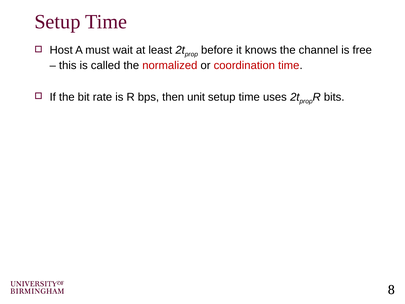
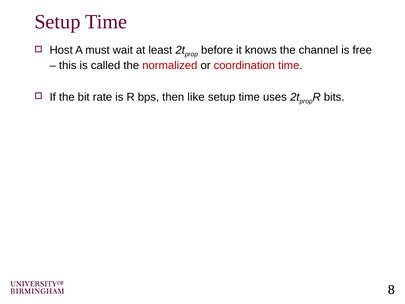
unit: unit -> like (196, 97)
